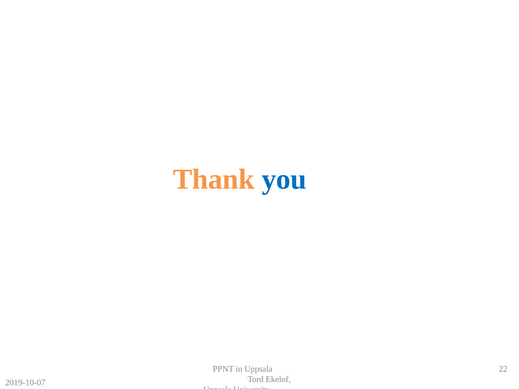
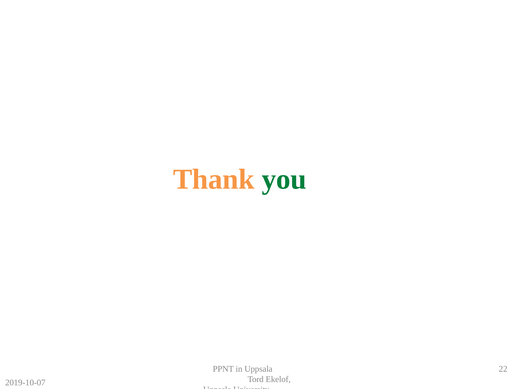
you colour: blue -> green (284, 179)
